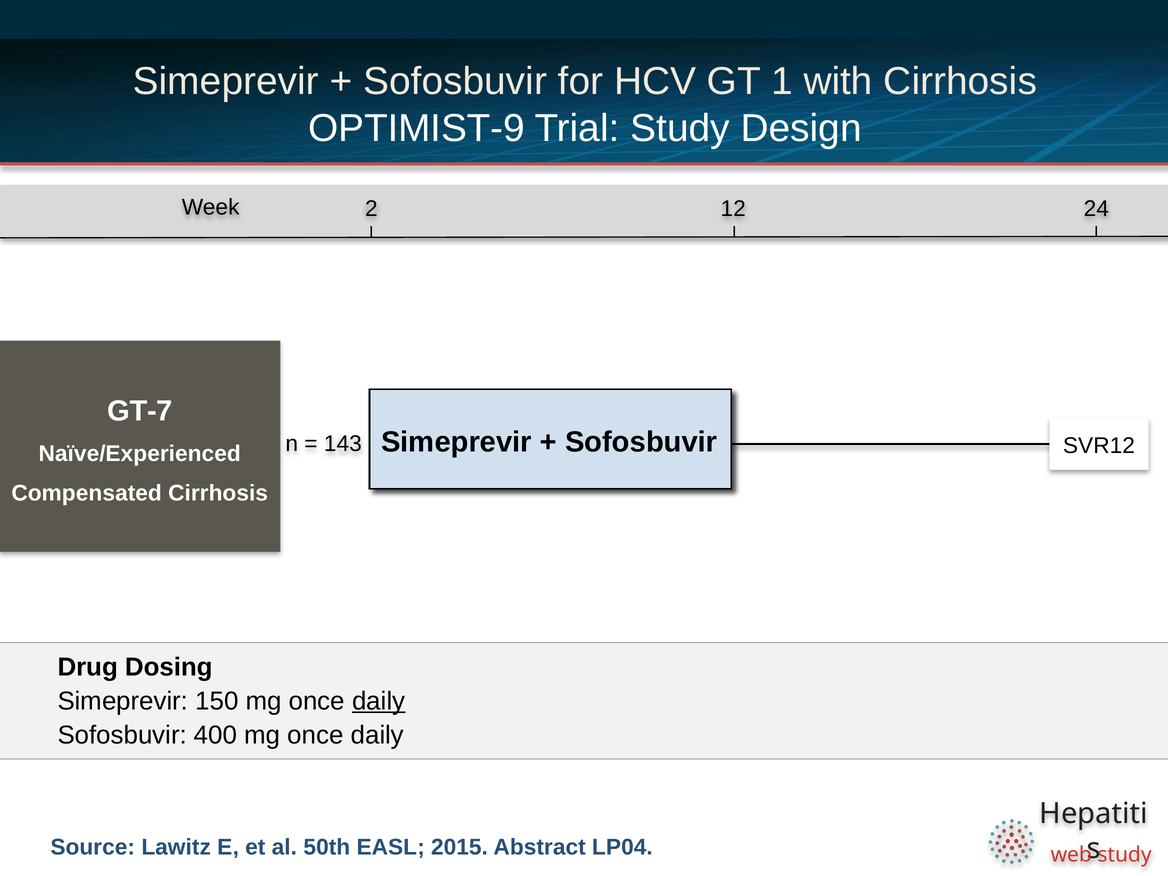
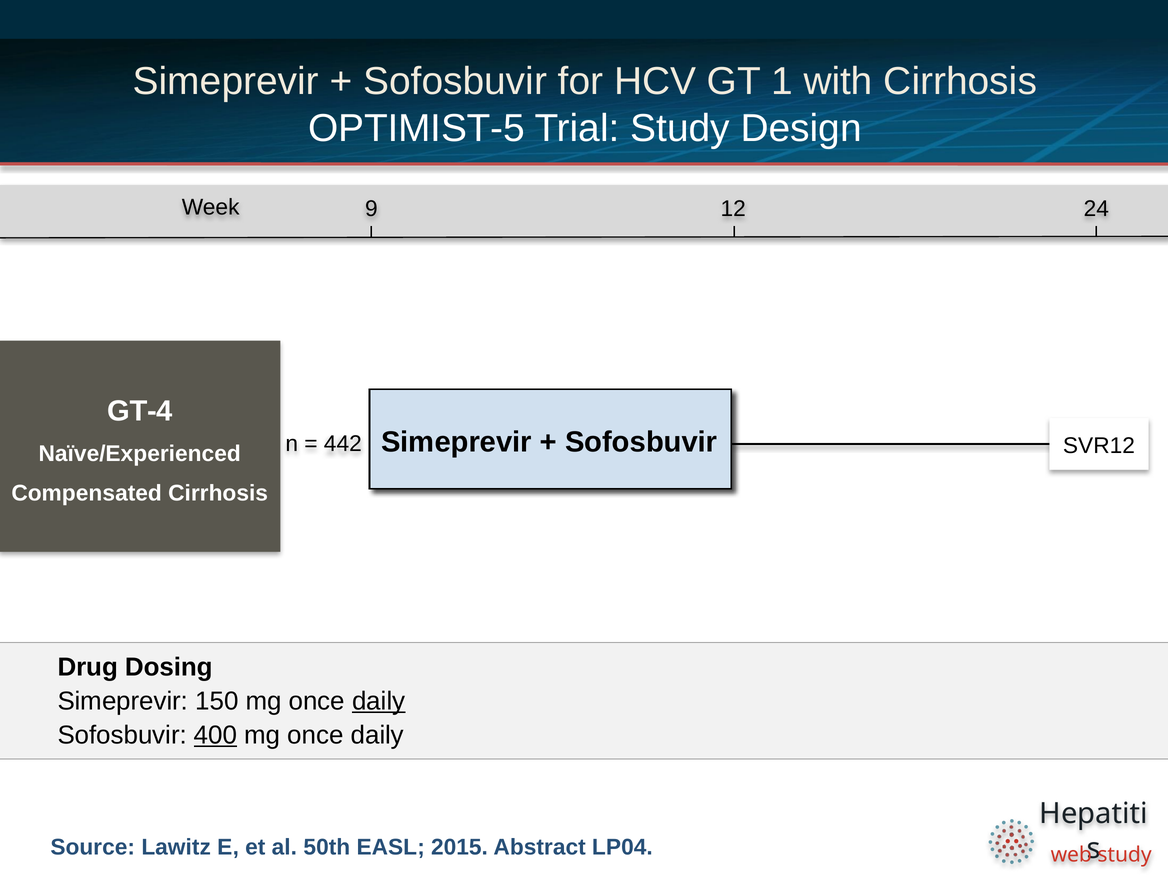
OPTIMIST-9: OPTIMIST-9 -> OPTIMIST-5 (417, 128)
2: 2 -> 9 (371, 209)
GT-7: GT-7 -> GT-4 (140, 411)
143: 143 -> 442 (343, 444)
400 underline: none -> present (216, 735)
